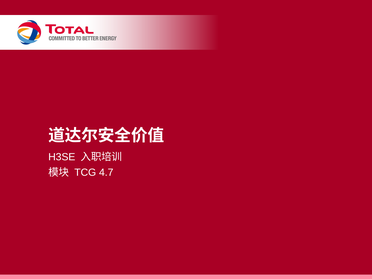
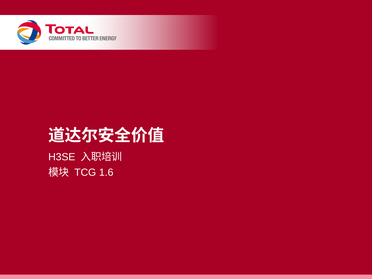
4.7: 4.7 -> 1.6 (106, 172)
